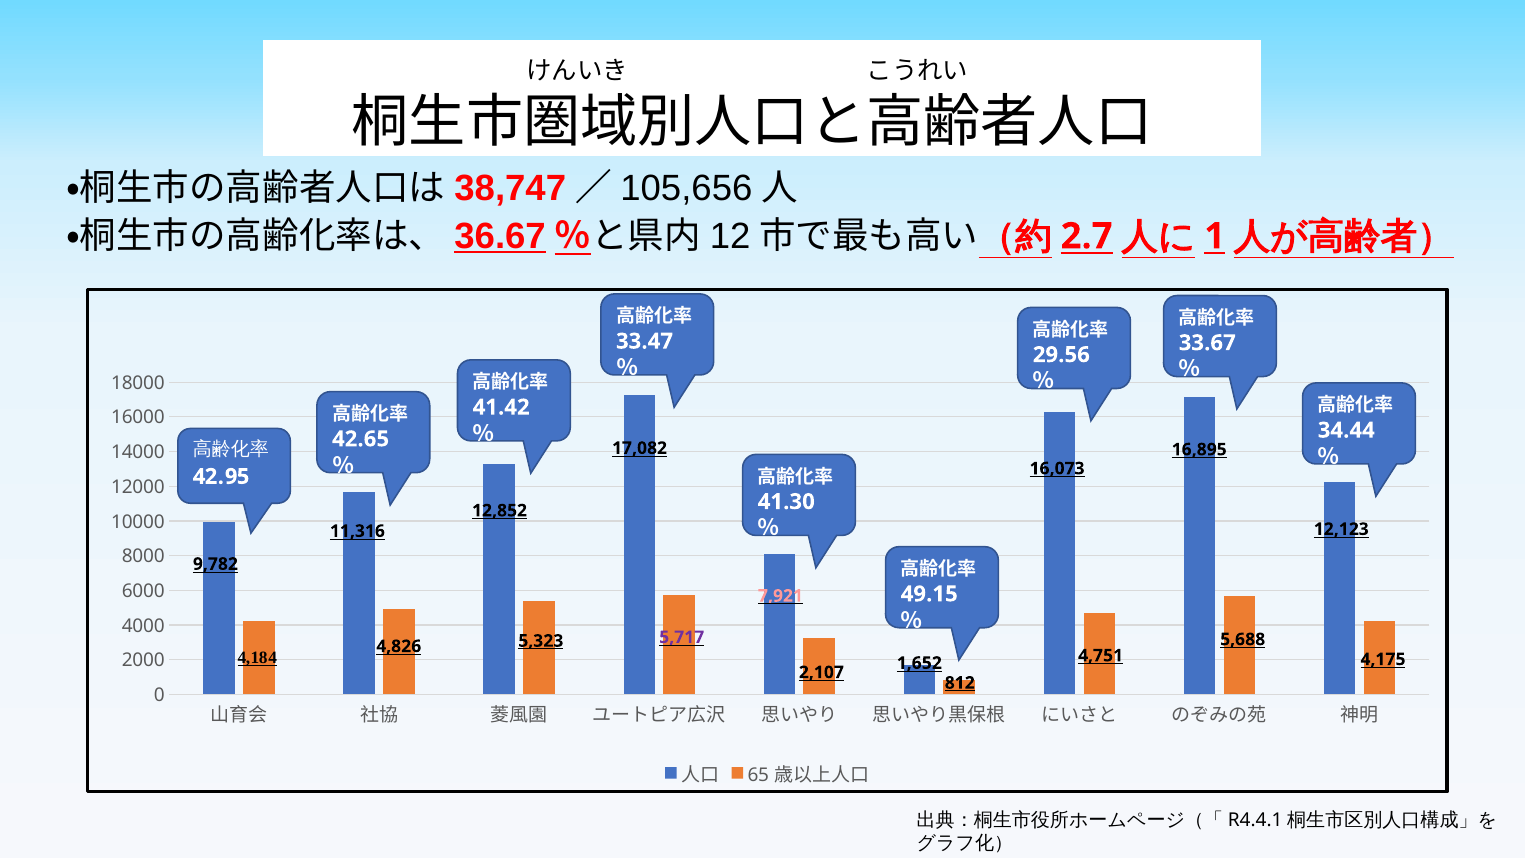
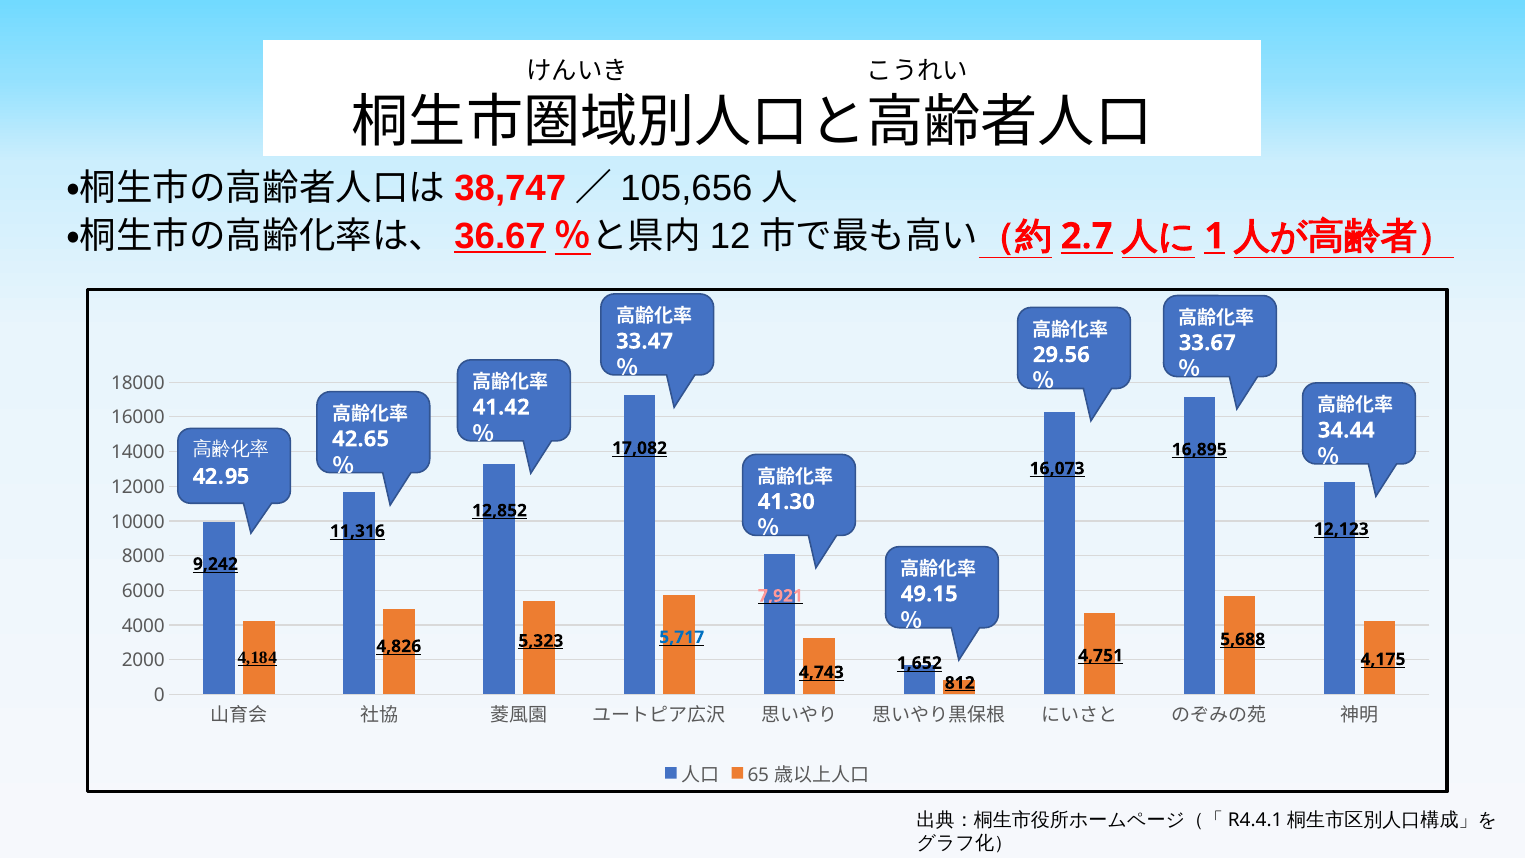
9,782: 9,782 -> 9,242 (215, 564)
5,717 colour: purple -> blue (682, 637)
2,107: 2,107 -> 4,743 (821, 672)
